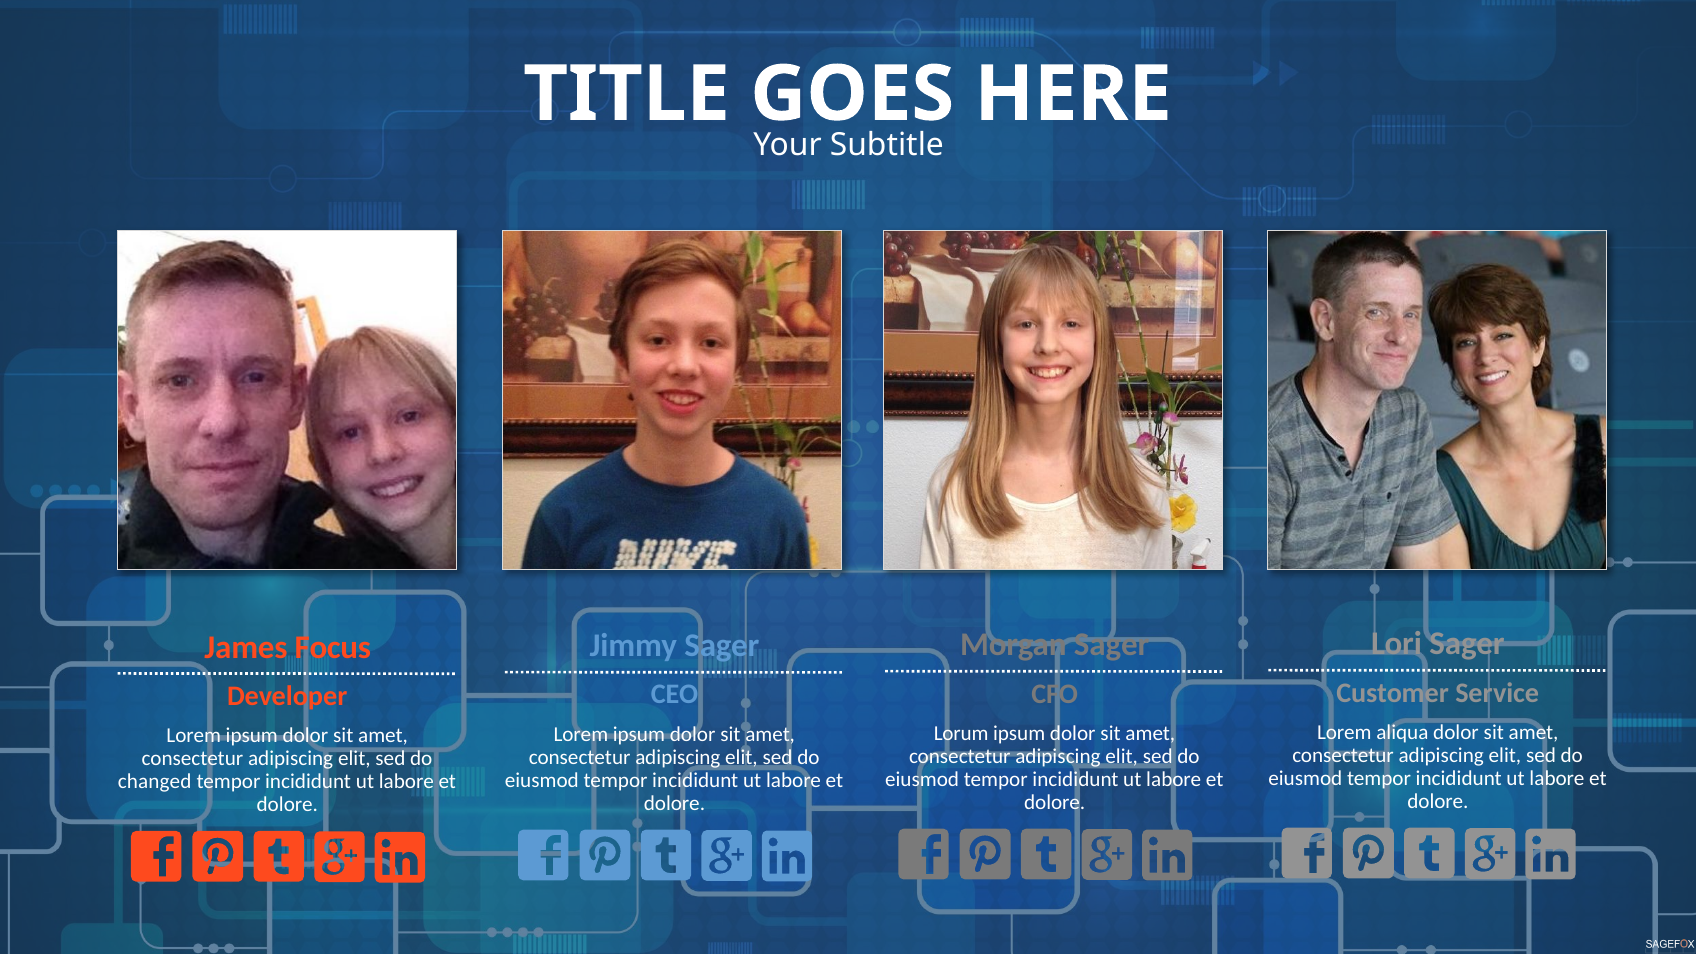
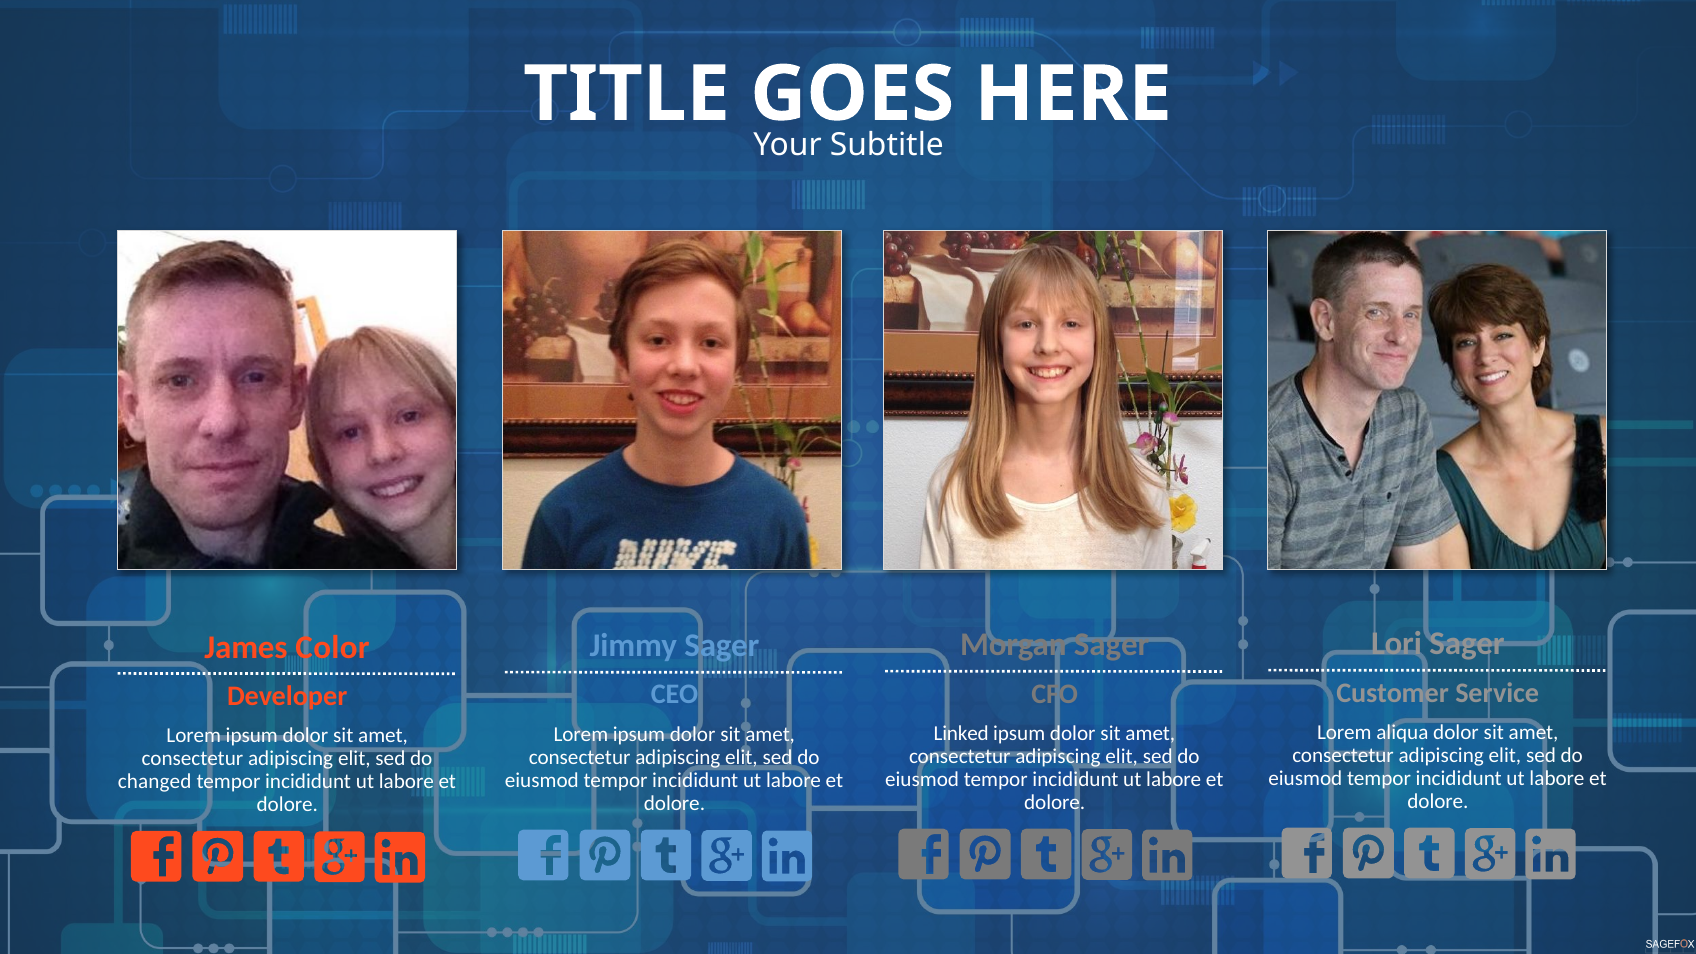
Focus: Focus -> Color (333, 647)
Lorum: Lorum -> Linked (961, 734)
